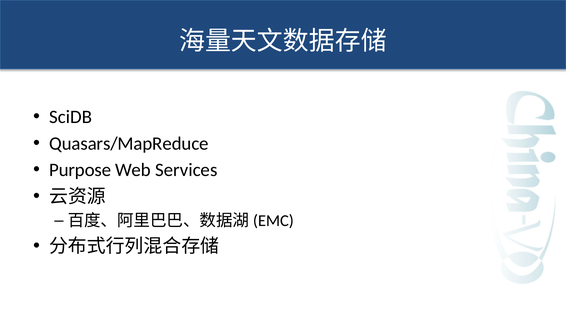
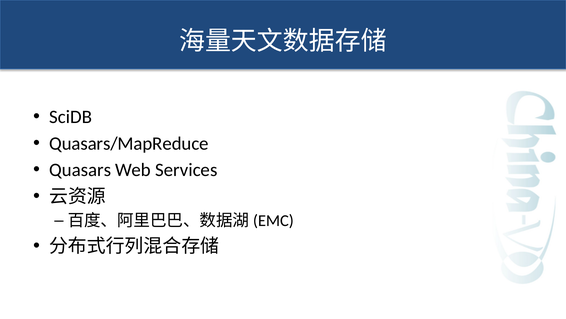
Purpose: Purpose -> Quasars (80, 170)
